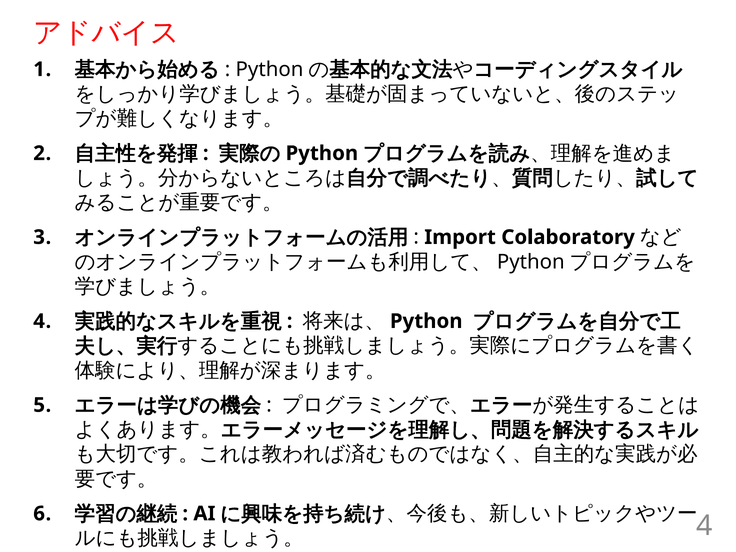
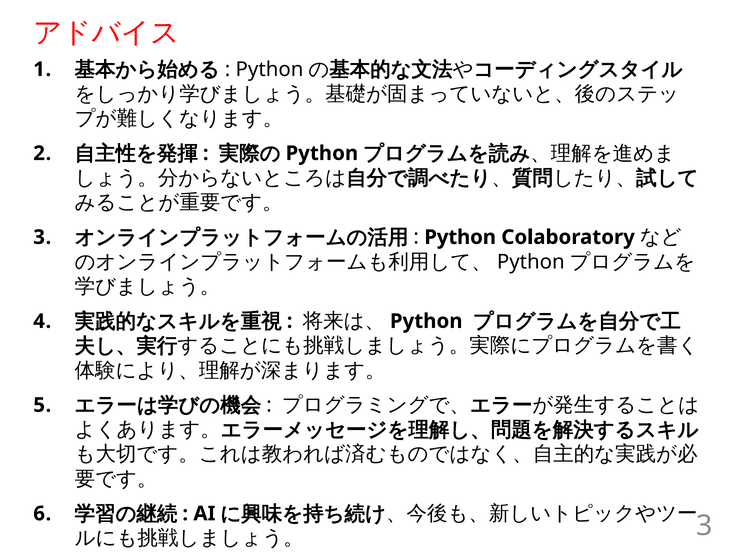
Import: Import -> Python (460, 237)
4: 4 -> 3 (704, 526)
